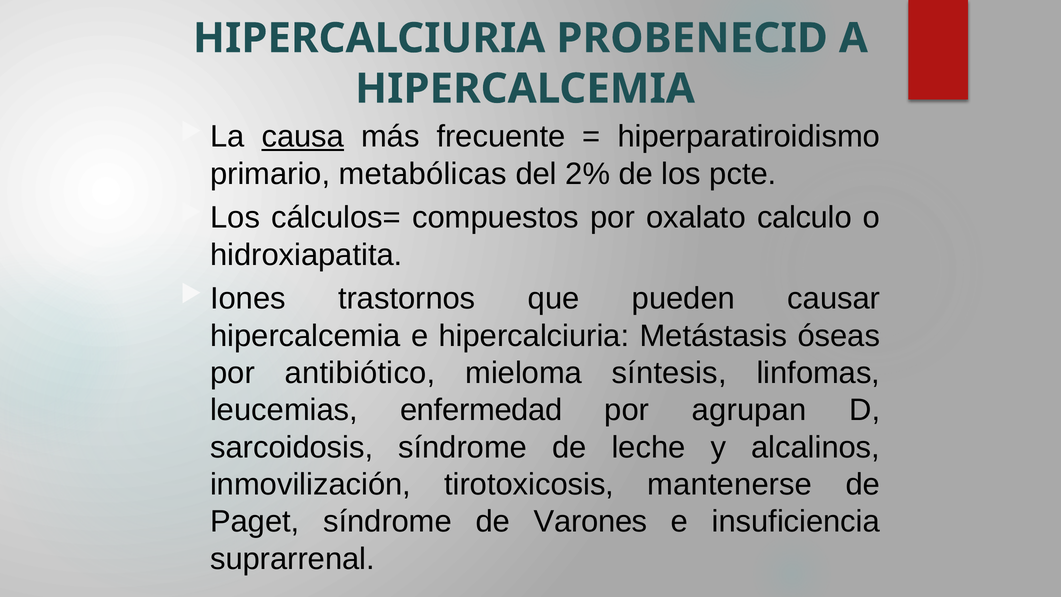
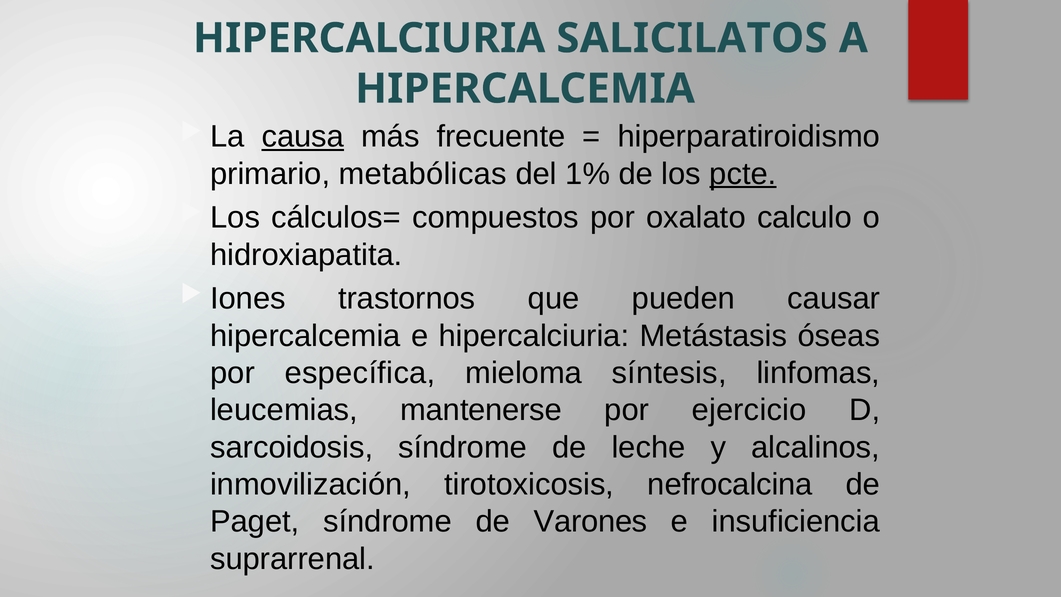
PROBENECID: PROBENECID -> SALICILATOS (692, 38)
2%: 2% -> 1% (588, 174)
pcte underline: none -> present (743, 174)
antibiótico: antibiótico -> específica (360, 373)
enfermedad: enfermedad -> mantenerse (481, 410)
agrupan: agrupan -> ejercicio (749, 410)
mantenerse: mantenerse -> nefrocalcina (730, 484)
